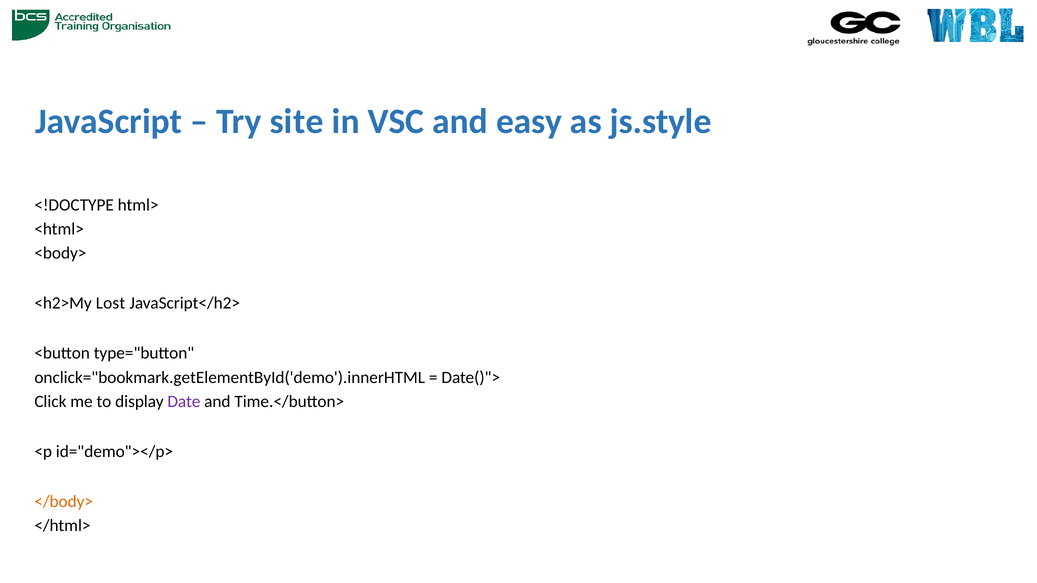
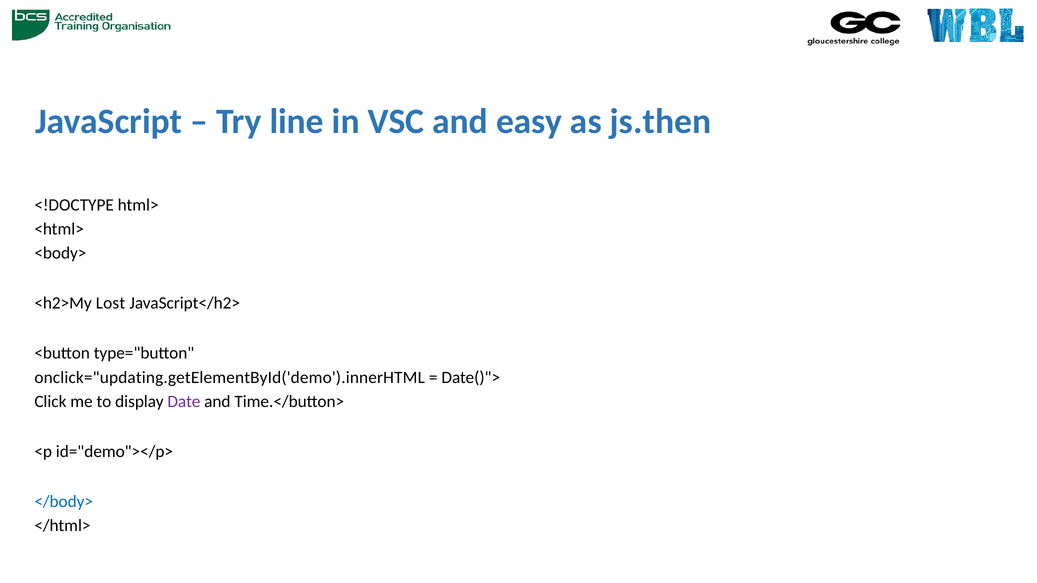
site: site -> line (297, 122)
js.style: js.style -> js.then (661, 122)
onclick="bookmark.getElementById('demo').innerHTML: onclick="bookmark.getElementById('demo').innerHTML -> onclick="updating.getElementById('demo').innerHTML (230, 378)
</body> colour: orange -> blue (64, 502)
